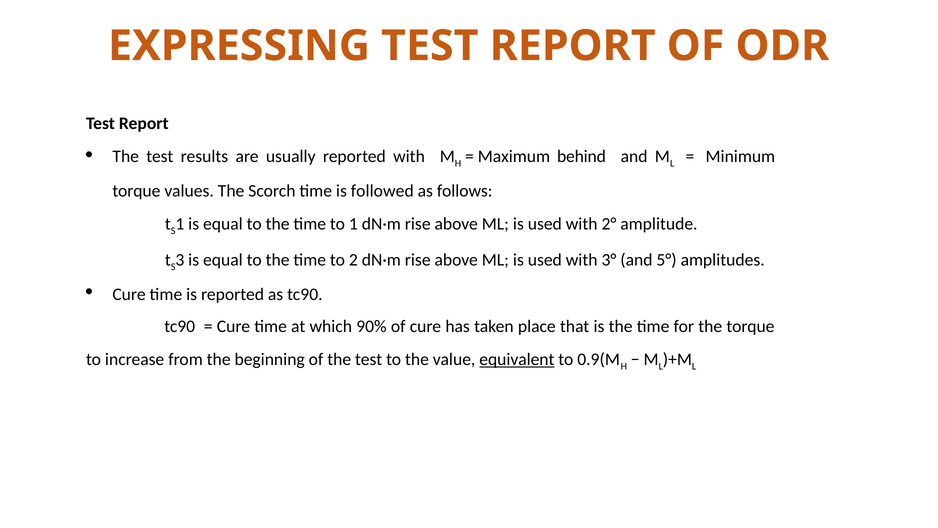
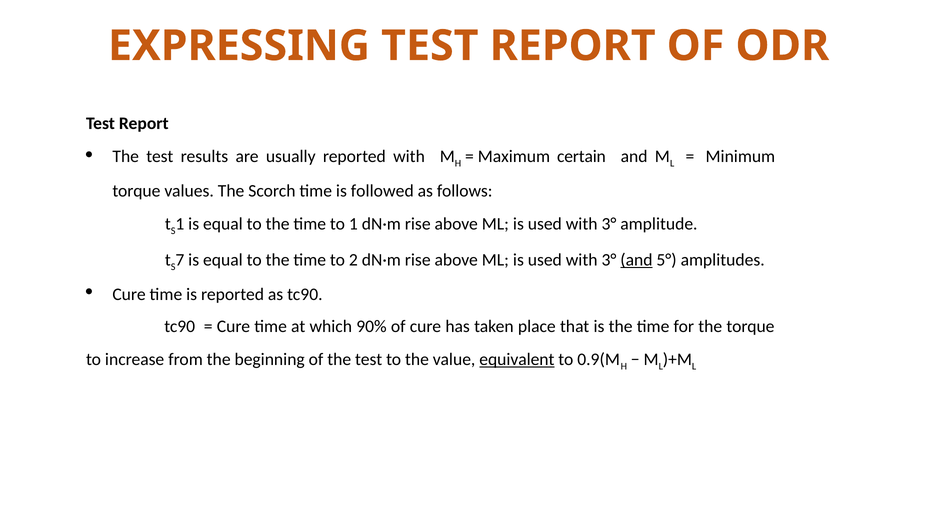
behind: behind -> certain (581, 156)
2°: 2° -> 3° (609, 224)
3: 3 -> 7 (180, 260)
and underline: none -> present (636, 260)
